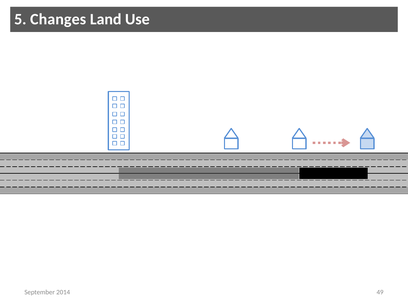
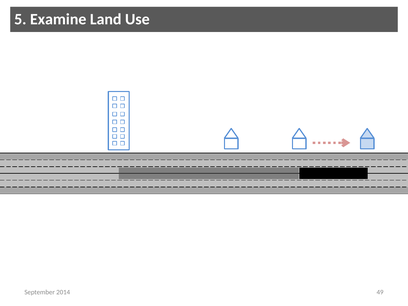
Changes: Changes -> Examine (58, 19)
